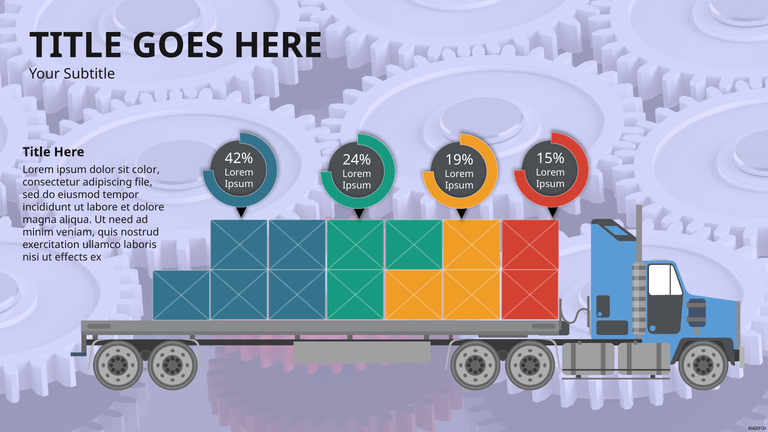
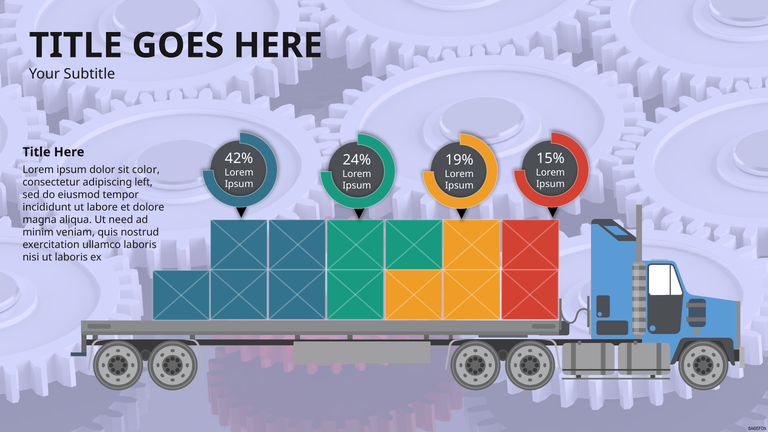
file: file -> left (144, 182)
ut effects: effects -> laboris (71, 257)
